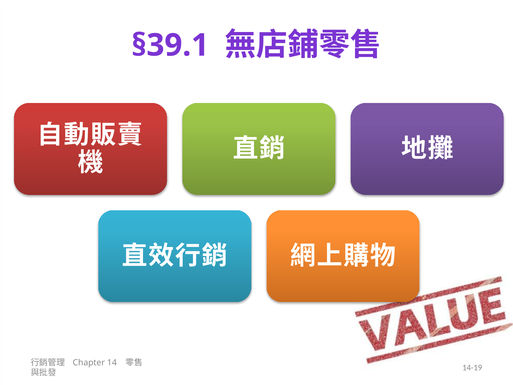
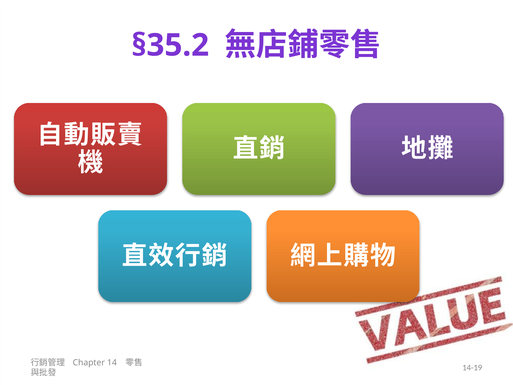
§39.1: §39.1 -> §35.2 (170, 45)
